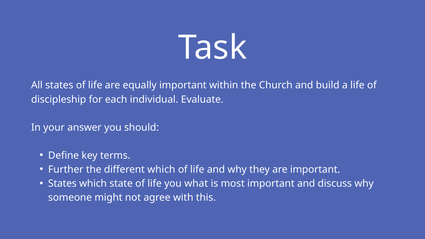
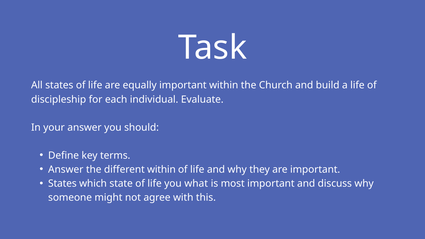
Further: Further -> Answer (66, 170)
different which: which -> within (161, 170)
